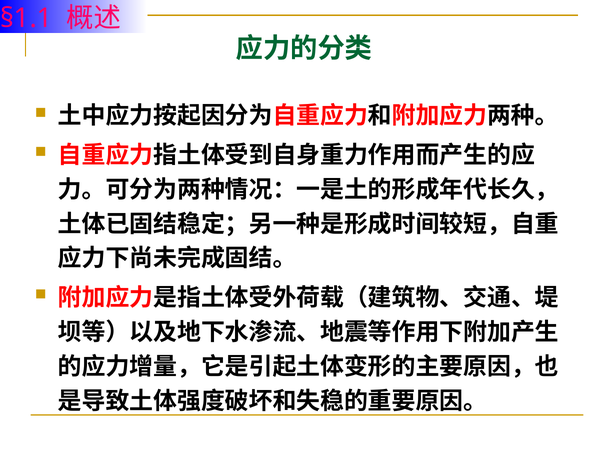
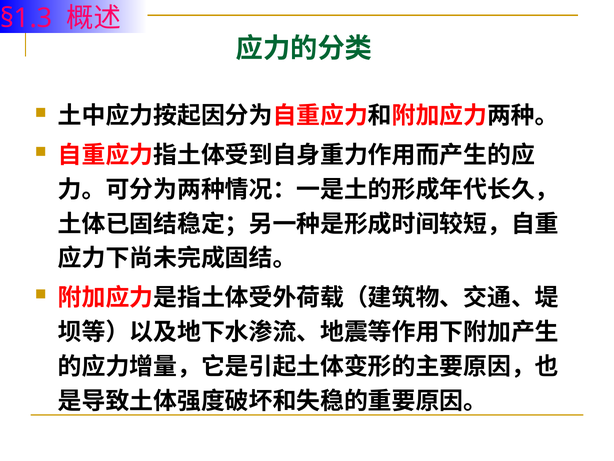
§1.1: §1.1 -> §1.3 (26, 18)
